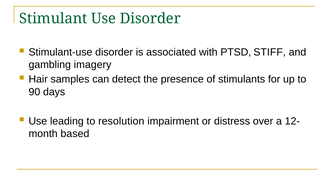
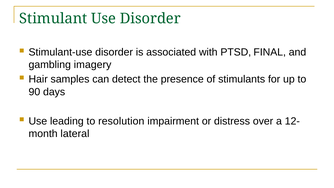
STIFF: STIFF -> FINAL (270, 52)
based: based -> lateral (75, 134)
